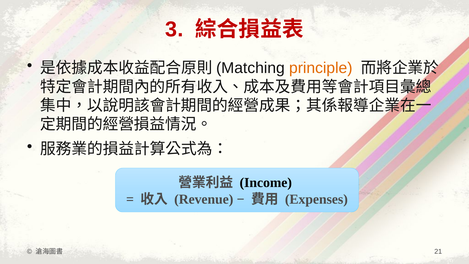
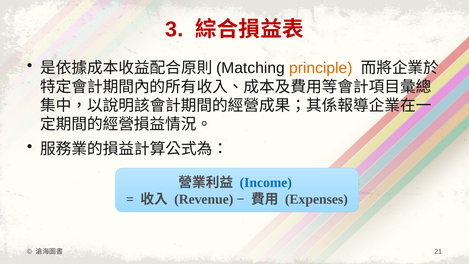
Income colour: black -> blue (266, 183)
